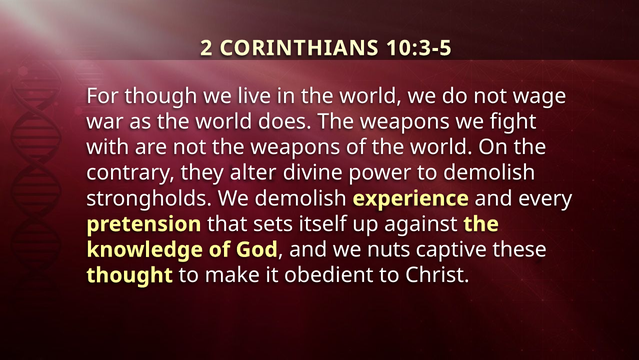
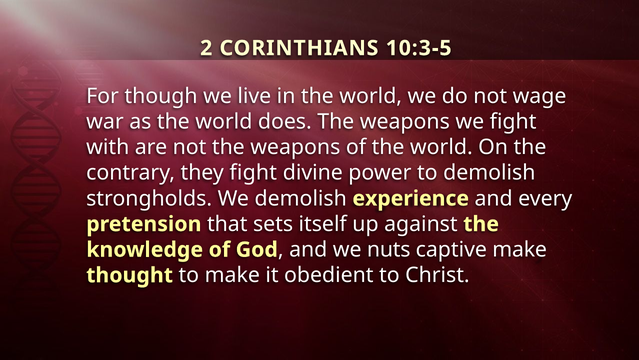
they alter: alter -> fight (253, 173)
captive these: these -> make (520, 249)
